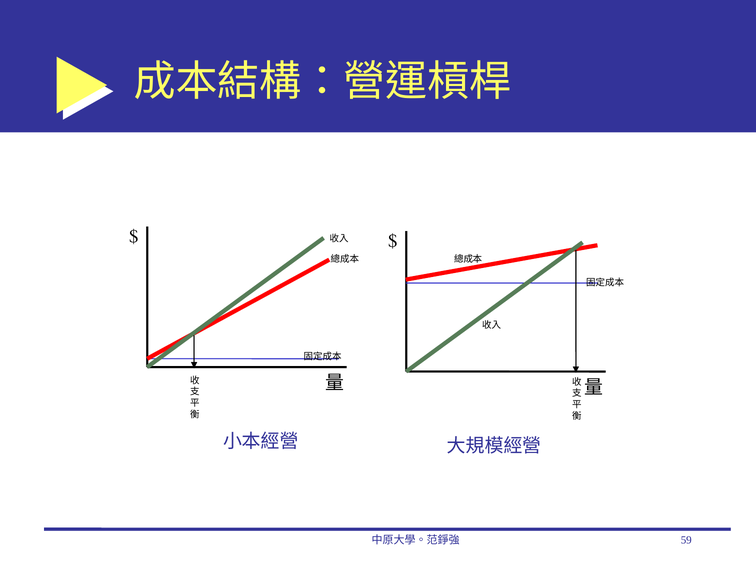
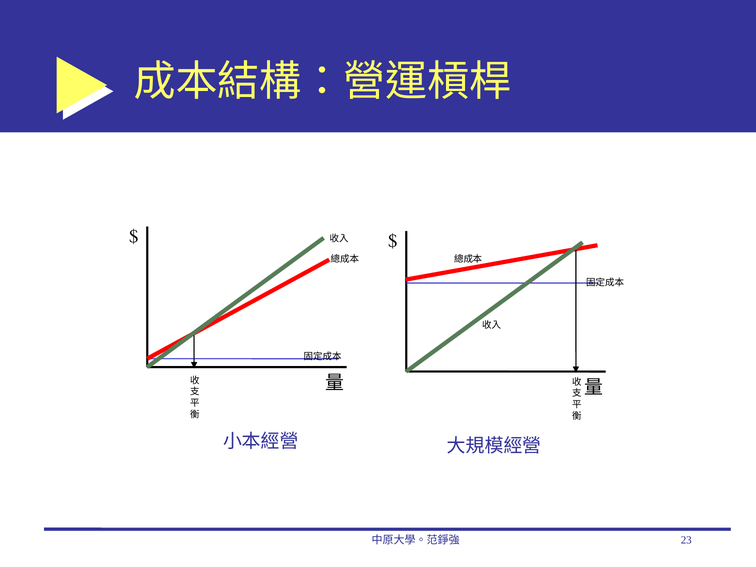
59: 59 -> 23 (686, 540)
